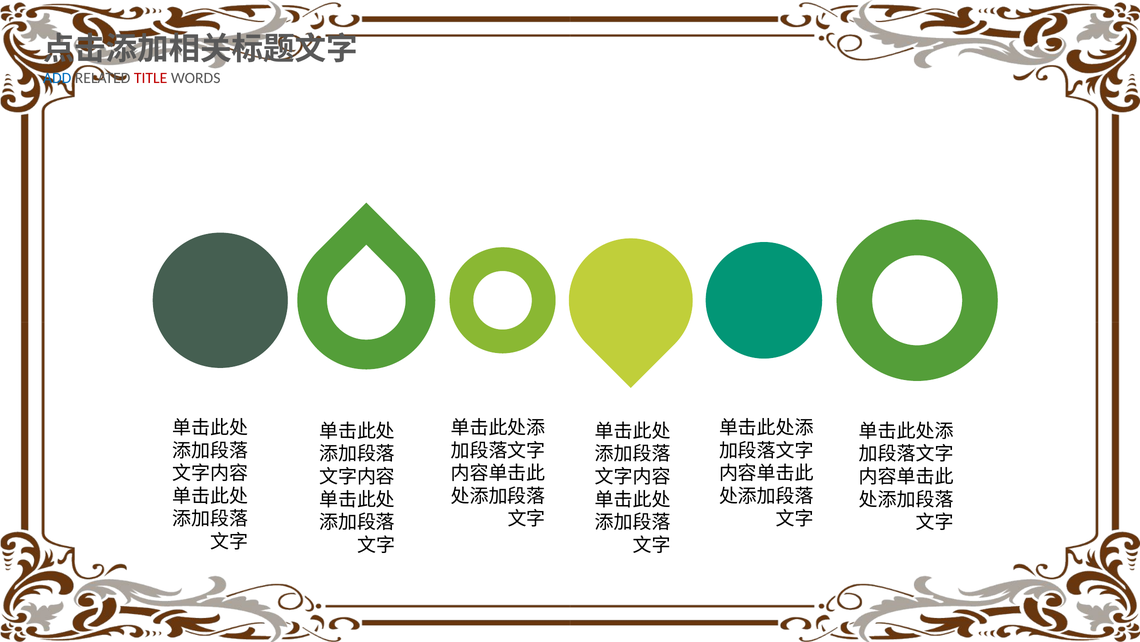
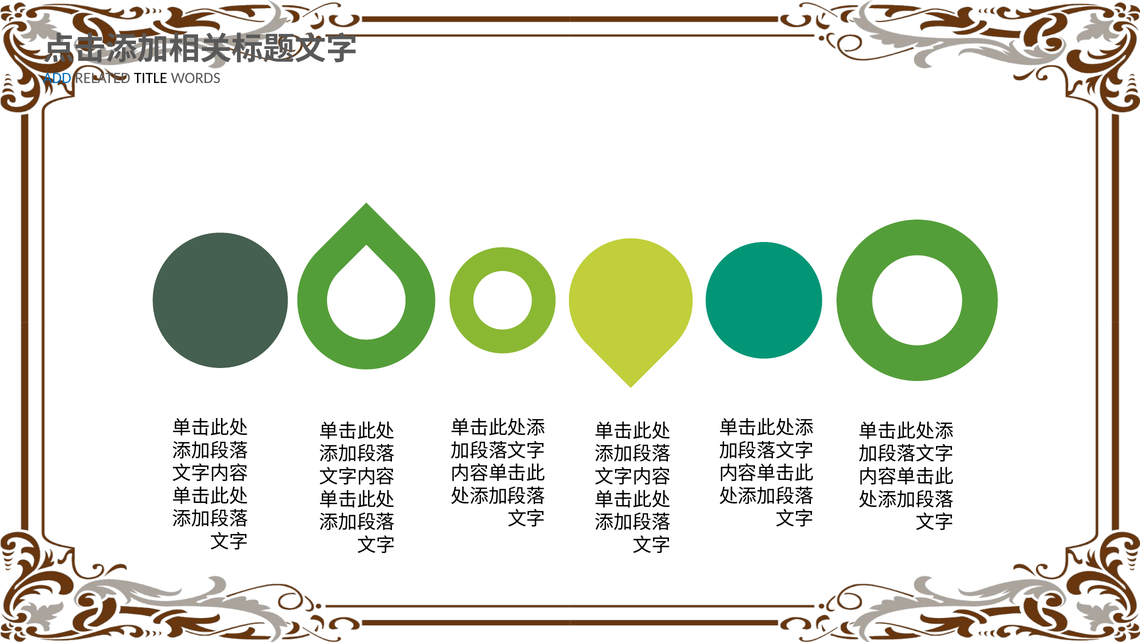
TITLE colour: red -> black (151, 78)
